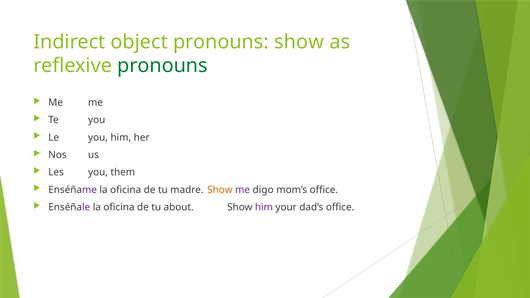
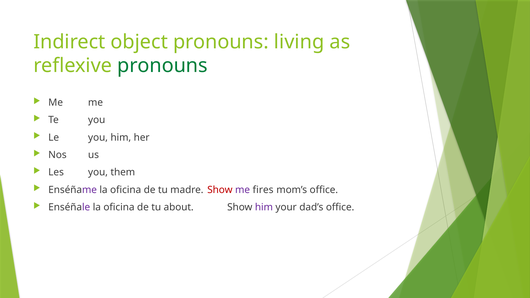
pronouns show: show -> living (299, 42)
Show colour: orange -> red (220, 190)
digo: digo -> fires (263, 190)
